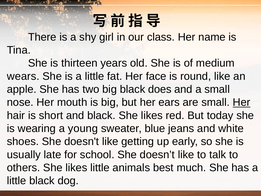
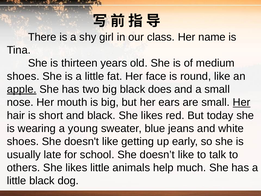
wears: wears -> shoes (23, 76)
apple underline: none -> present (22, 89)
best: best -> help (163, 168)
